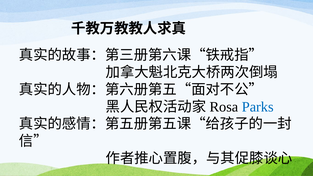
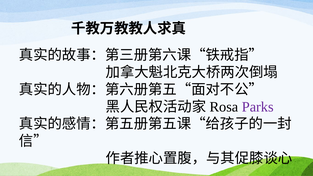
Parks colour: blue -> purple (258, 107)
